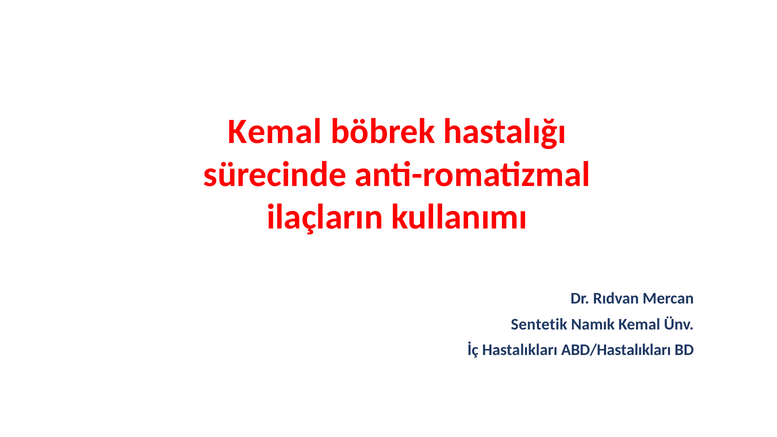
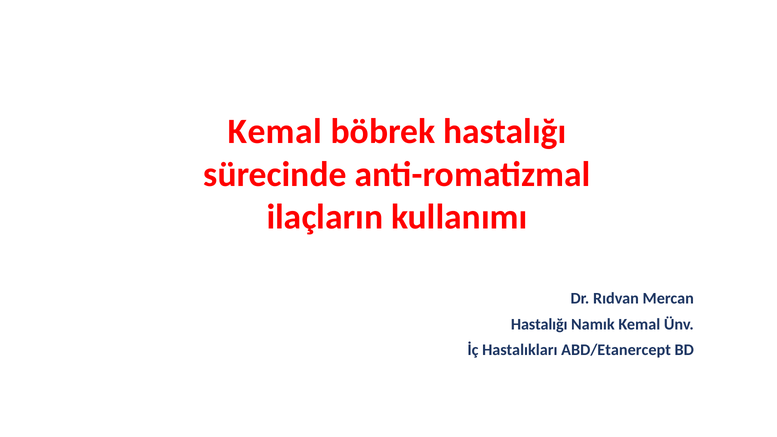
Sentetik: Sentetik -> Hastalığı (539, 324)
ABD/Hastalıkları: ABD/Hastalıkları -> ABD/Etanercept (616, 350)
